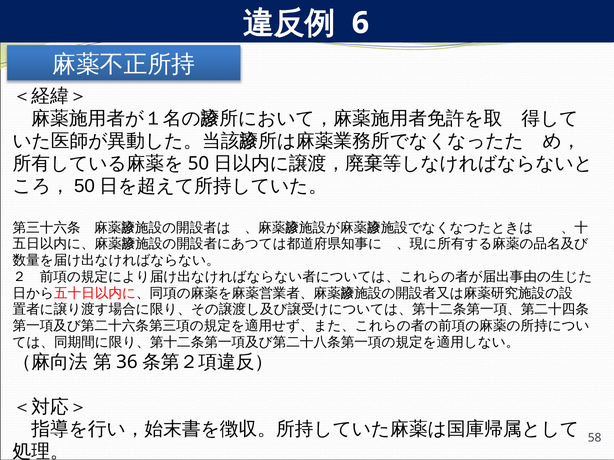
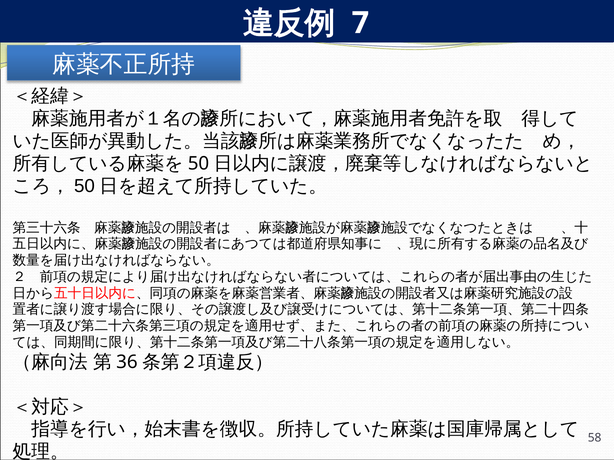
6: 6 -> 7 (360, 23)
